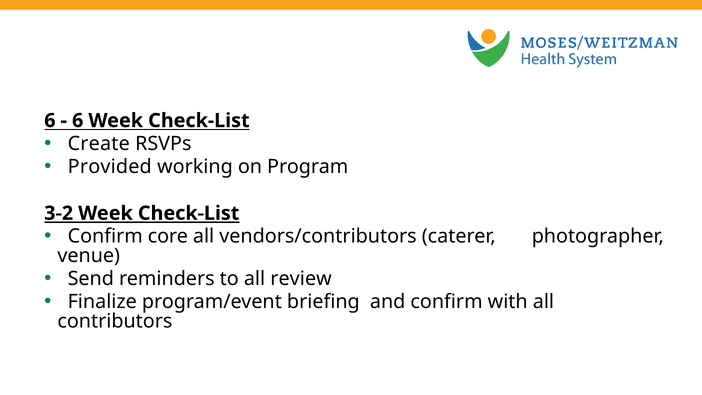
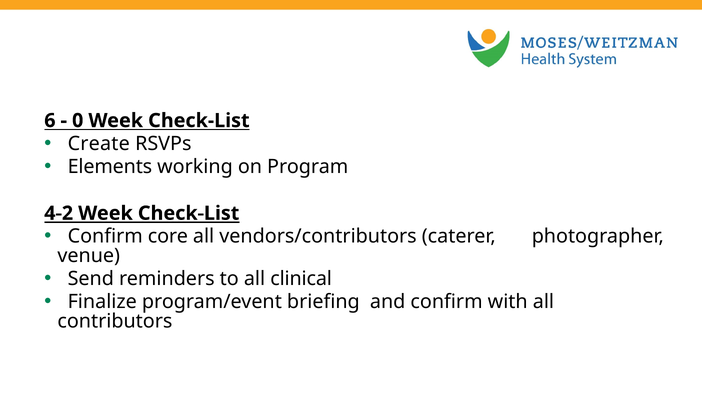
6: 6 -> 0 (78, 121)
Provided: Provided -> Elements (110, 167)
3-2: 3-2 -> 4-2 (59, 213)
review: review -> clinical (301, 279)
